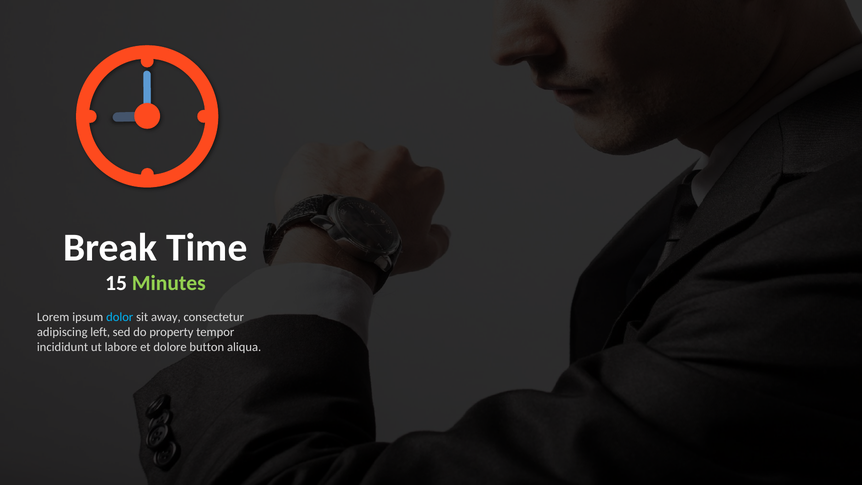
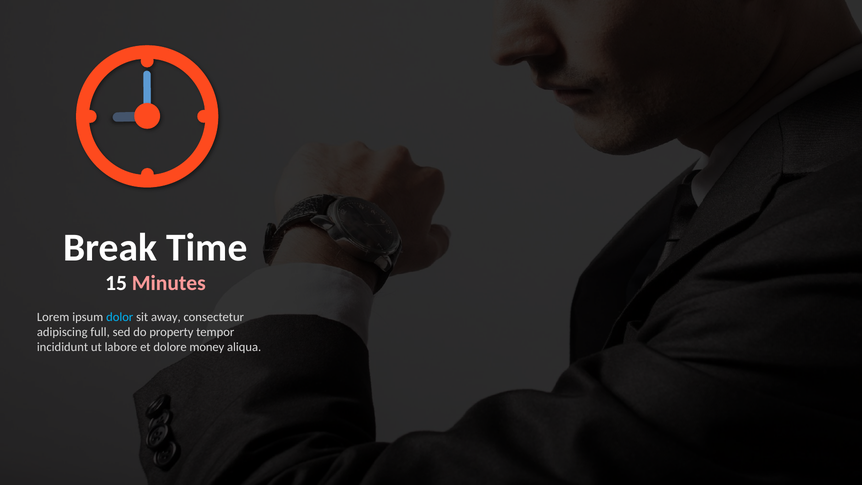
Minutes colour: light green -> pink (169, 283)
left: left -> full (100, 332)
button: button -> money (207, 347)
